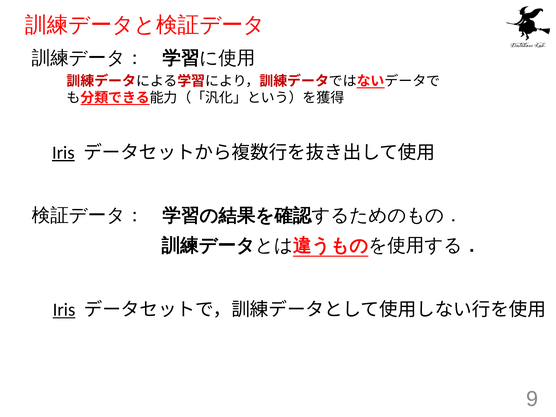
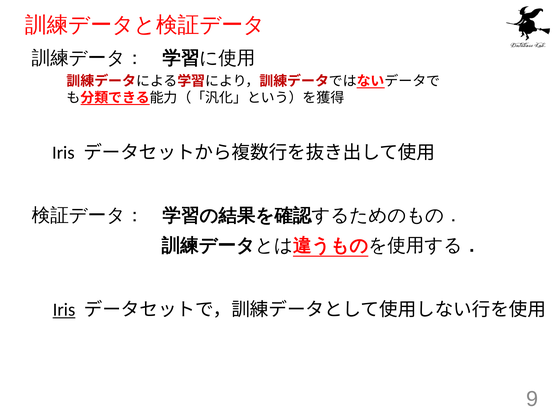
Iris underline: present -> none (63, 153)
